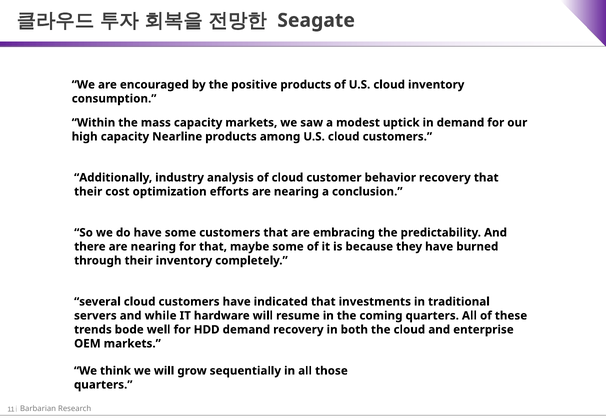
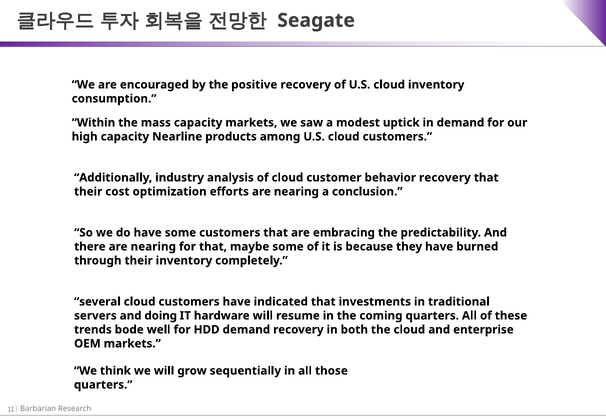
positive products: products -> recovery (306, 85)
while: while -> doing (161, 316)
